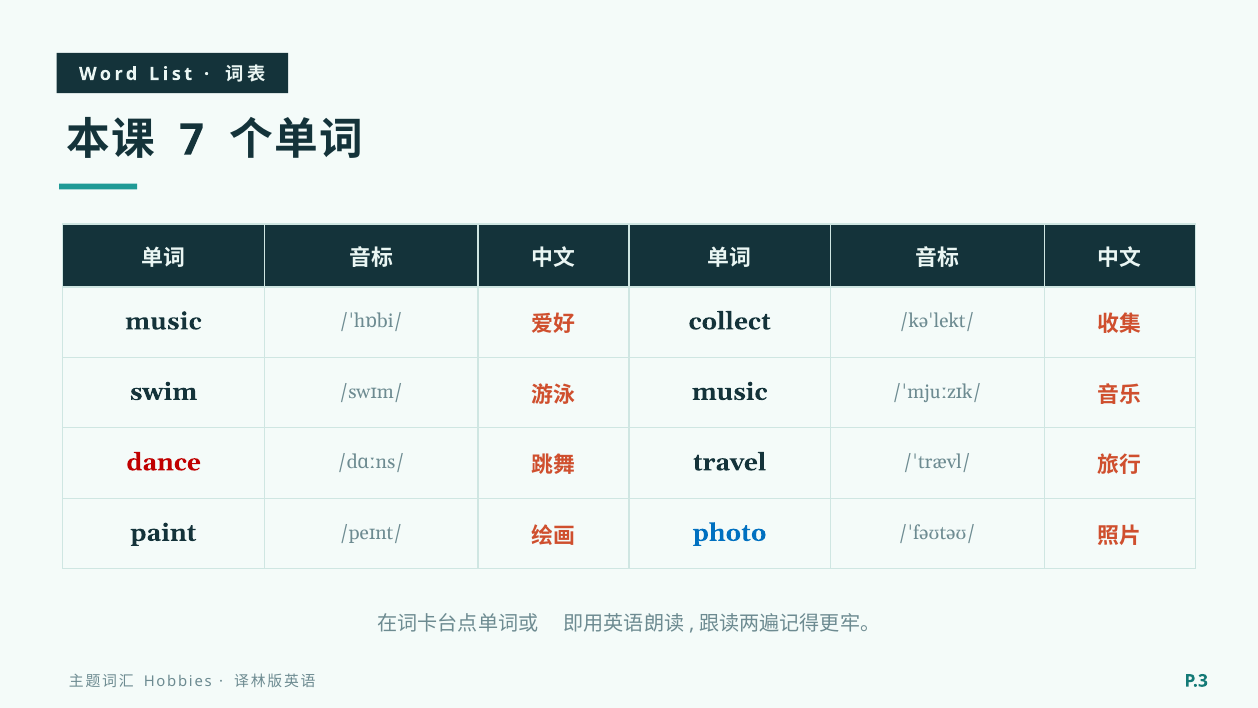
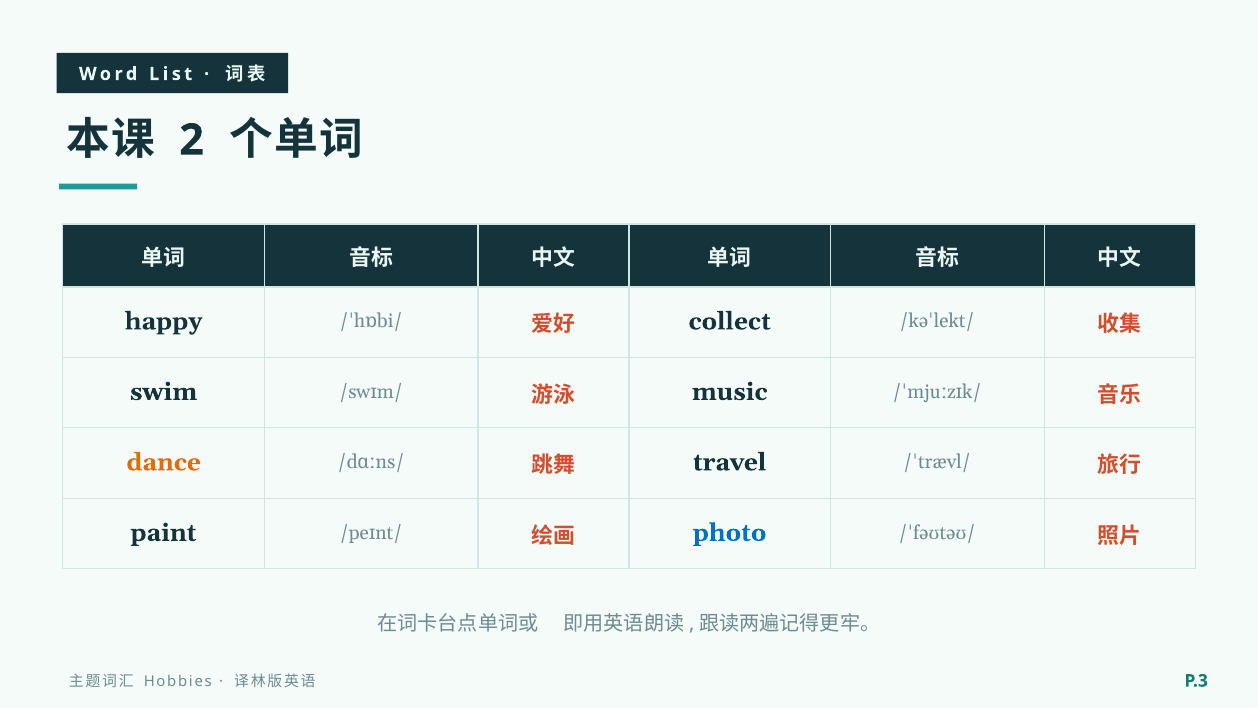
7: 7 -> 2 (192, 140)
music: music -> happy (163, 321)
dance colour: red -> orange (164, 462)
